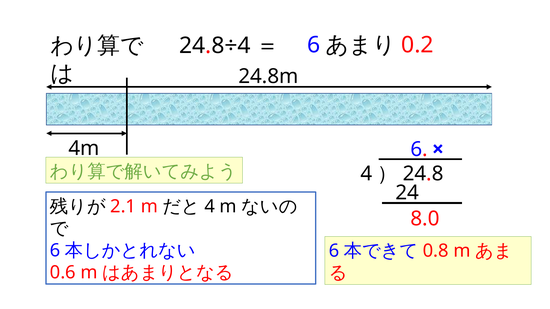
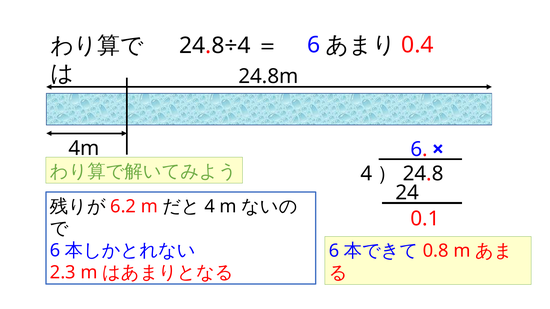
0.2: 0.2 -> 0.4 (417, 45)
2.1: 2.1 -> 6.2 (123, 207)
8.0: 8.0 -> 0.1 (425, 219)
0.6: 0.6 -> 2.3 (63, 273)
